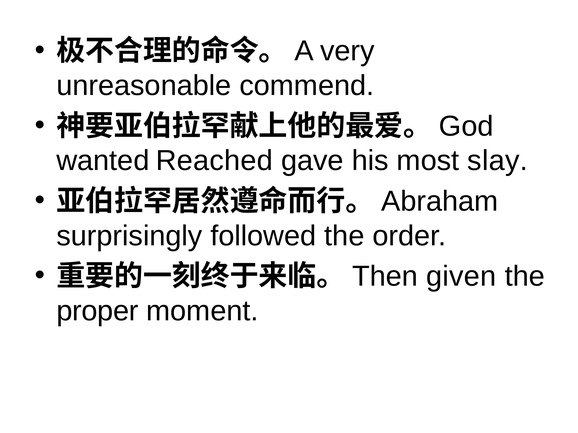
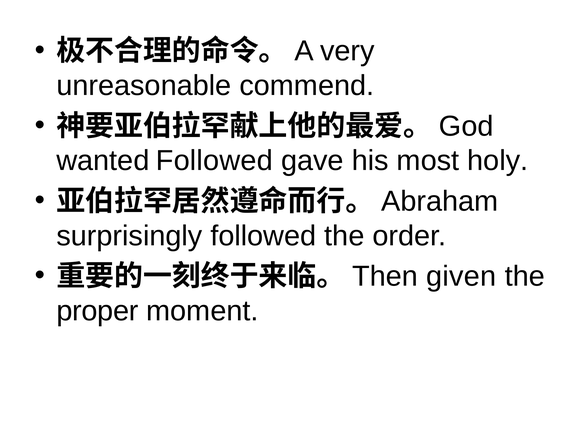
wanted Reached: Reached -> Followed (214, 161)
slay: slay -> holy (498, 161)
